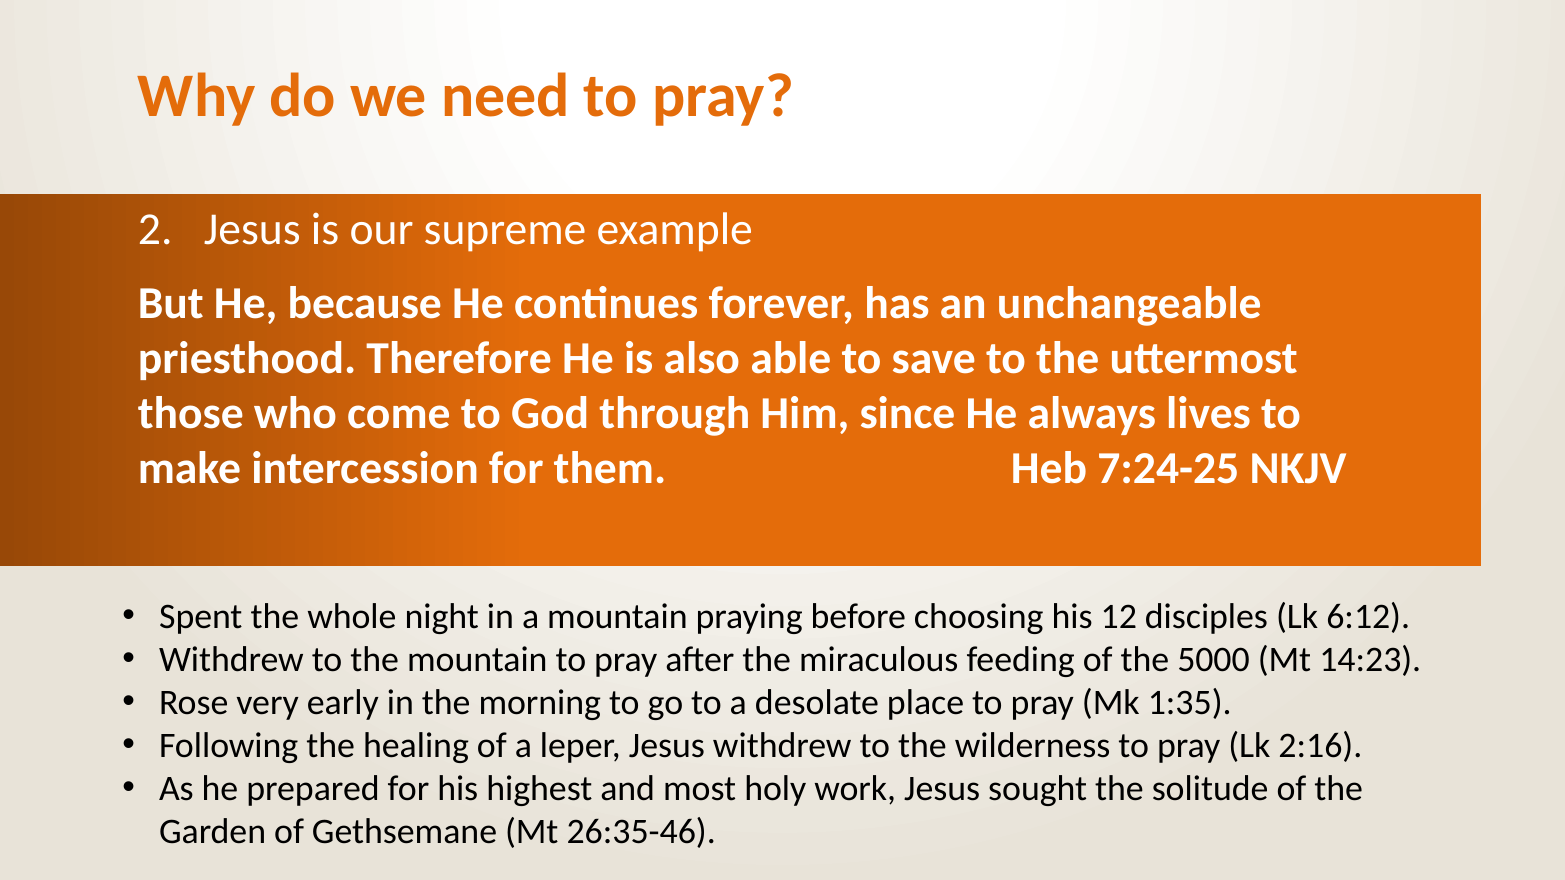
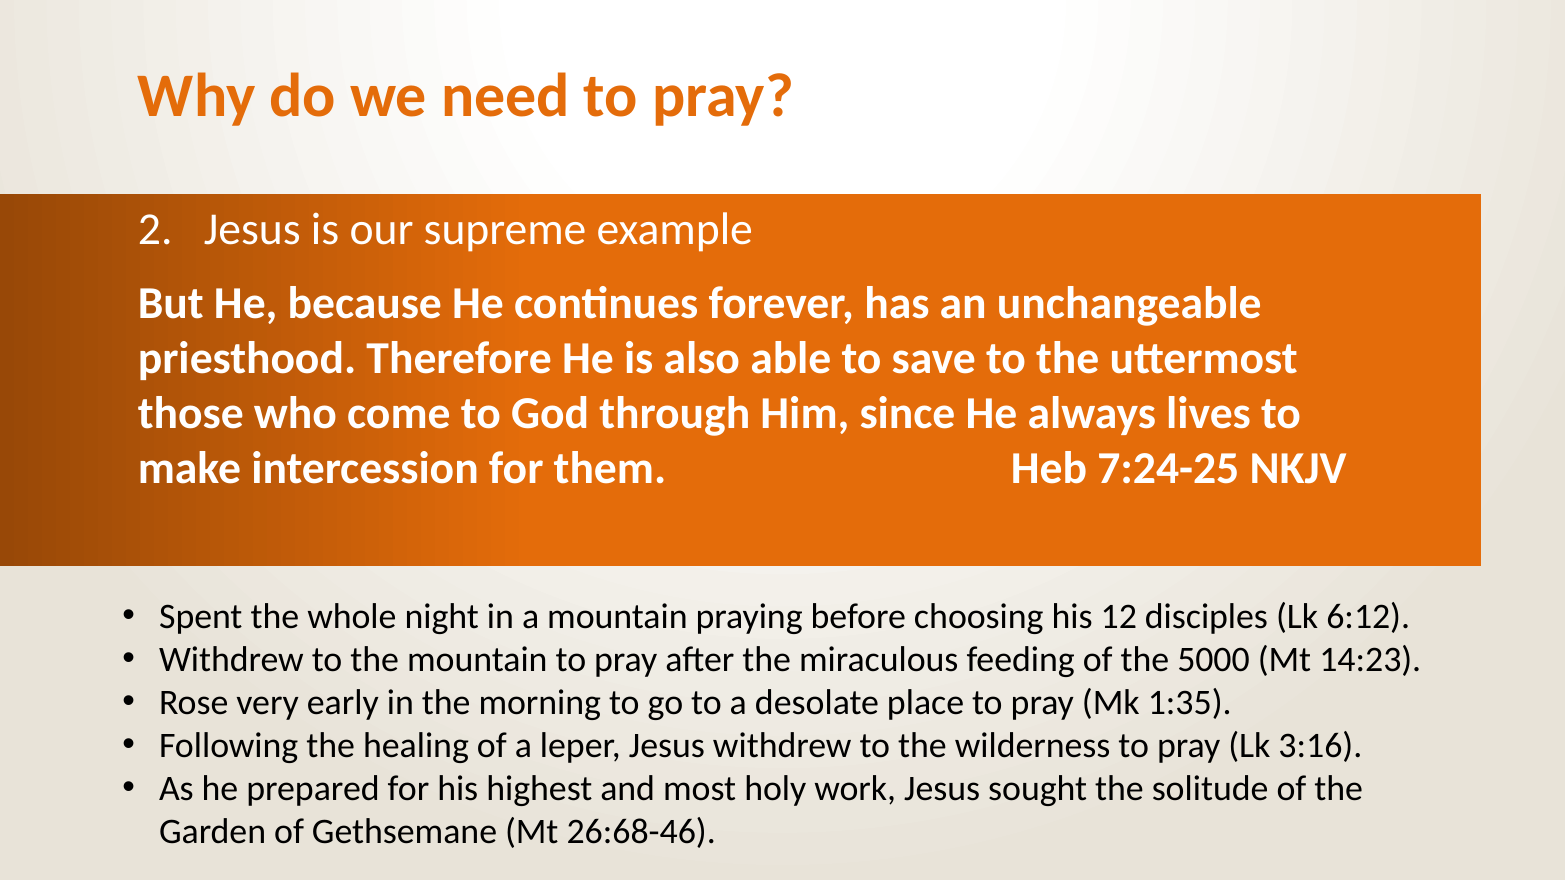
2:16: 2:16 -> 3:16 (1320, 746)
26:35-46: 26:35-46 -> 26:68-46 (641, 832)
